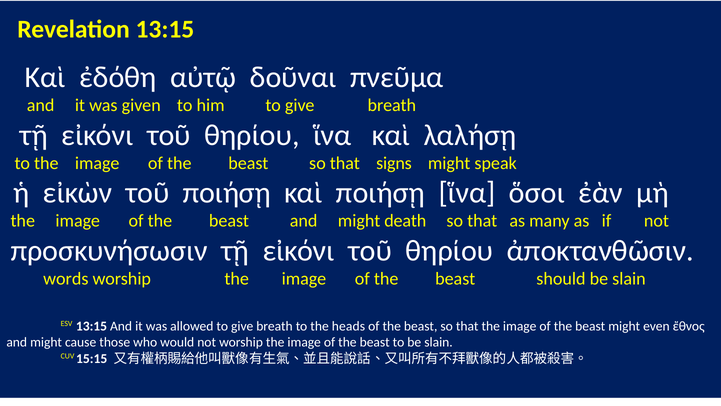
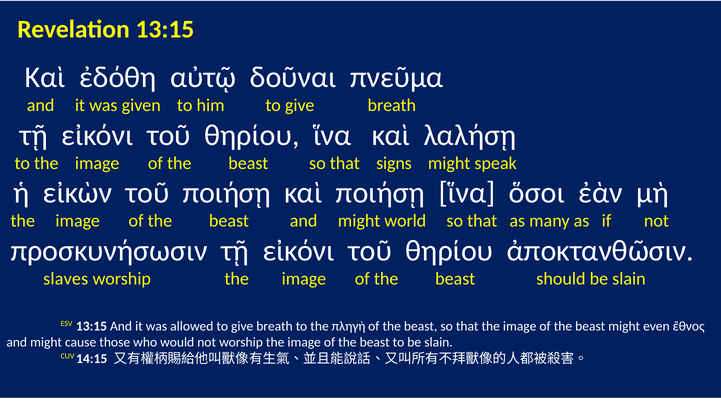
death: death -> world (405, 221)
words: words -> slaves (66, 279)
heads: heads -> πληγὴ (349, 327)
15:15: 15:15 -> 14:15 (92, 359)
